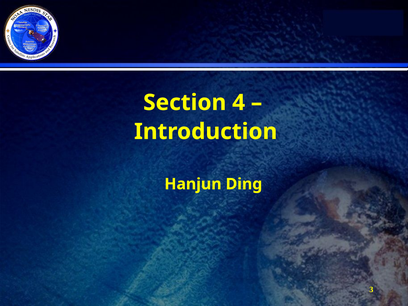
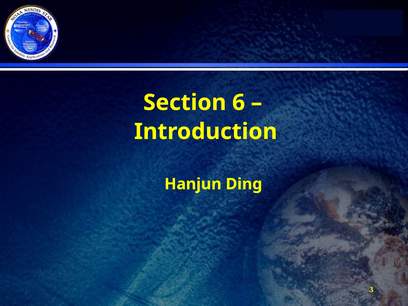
4: 4 -> 6 (239, 103)
